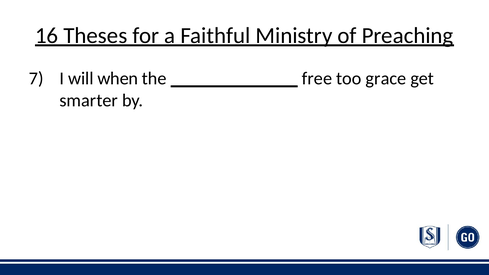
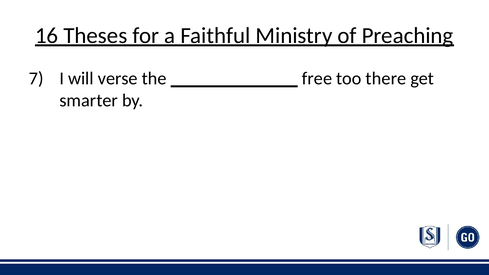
when: when -> verse (118, 79)
grace: grace -> there (386, 79)
